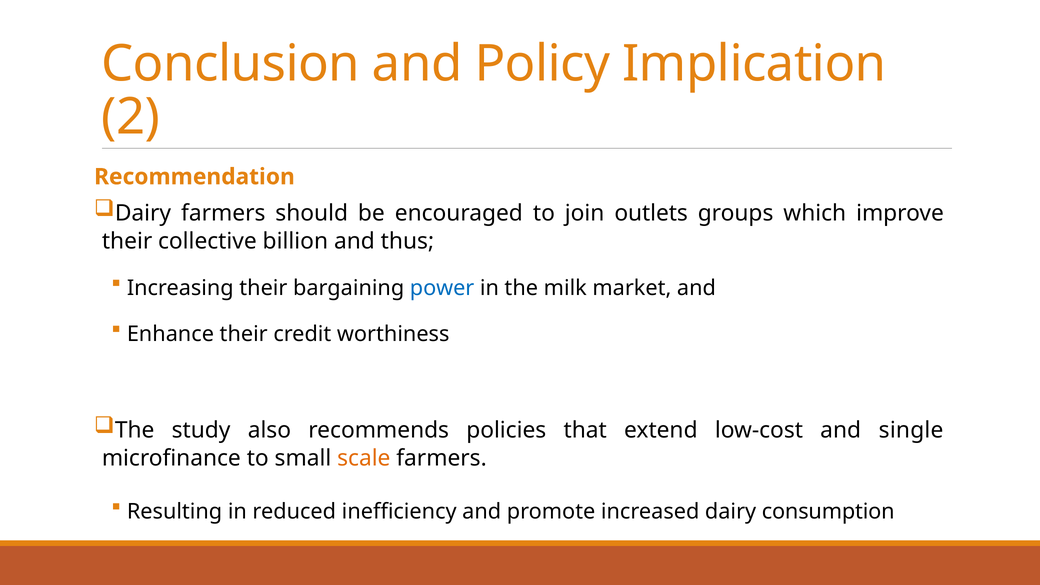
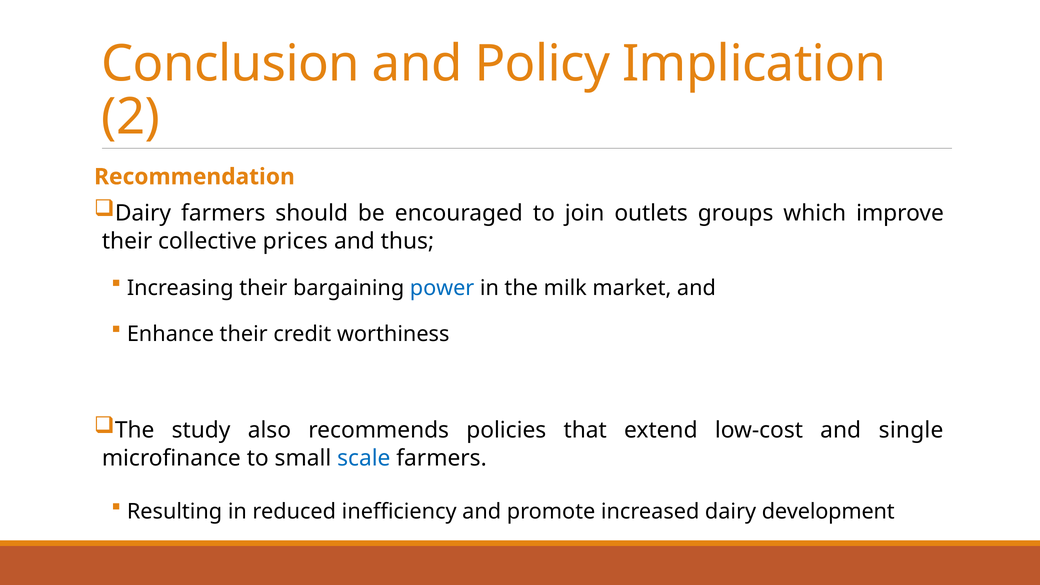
billion: billion -> prices (295, 241)
scale colour: orange -> blue (364, 458)
consumption: consumption -> development (828, 511)
